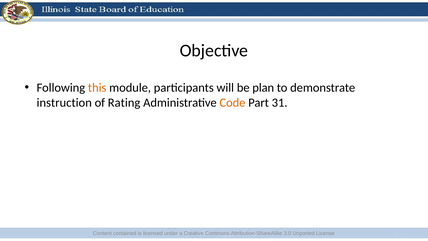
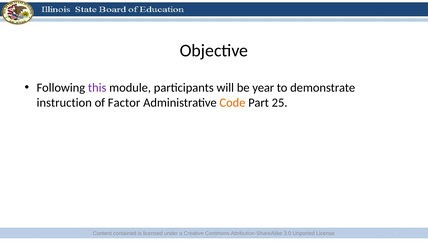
this colour: orange -> purple (97, 88)
plan: plan -> year (263, 88)
Rating: Rating -> Factor (124, 103)
31: 31 -> 25 (280, 103)
